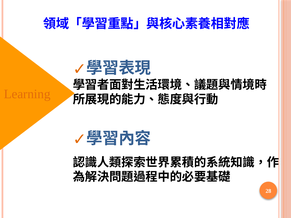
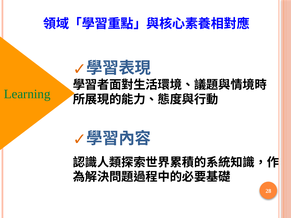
Learning colour: orange -> green (27, 94)
